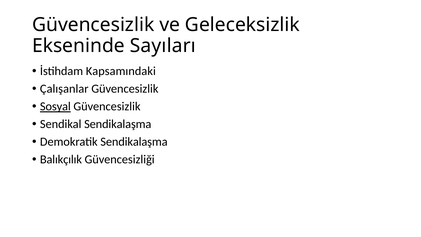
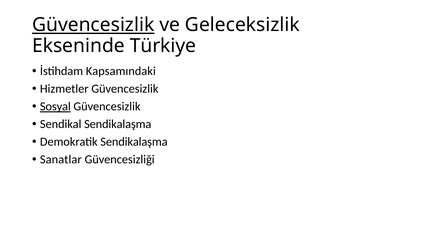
Güvencesizlik underline: none -> present (93, 25)
Sayıları: Sayıları -> Türkiye (163, 46)
Çalışanlar: Çalışanlar -> Hizmetler (64, 89)
Balıkçılık: Balıkçılık -> Sanatlar (61, 159)
